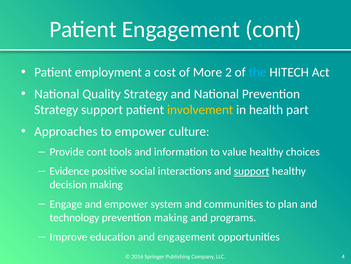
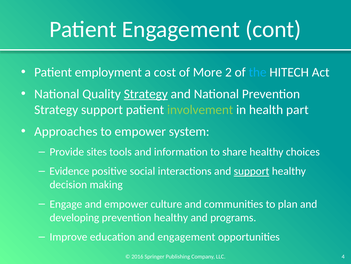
Strategy underline: none -> present (146, 94)
involvement colour: yellow -> light green (200, 109)
culture: culture -> system (189, 131)
Provide cont: cont -> sites (97, 151)
value: value -> share (235, 151)
system: system -> culture (166, 203)
technology: technology -> developing (74, 217)
prevention making: making -> healthy (171, 217)
